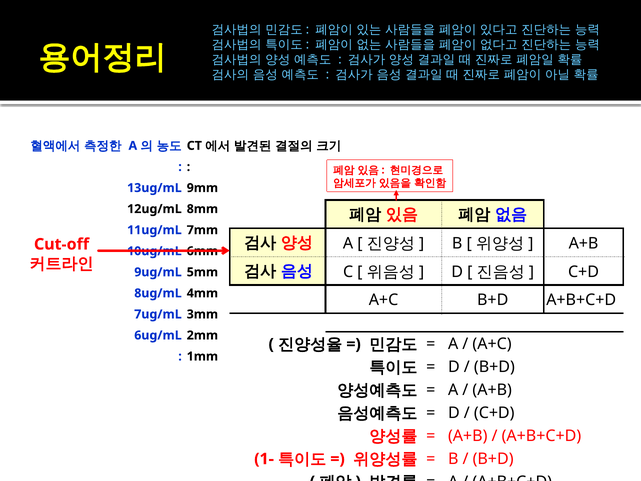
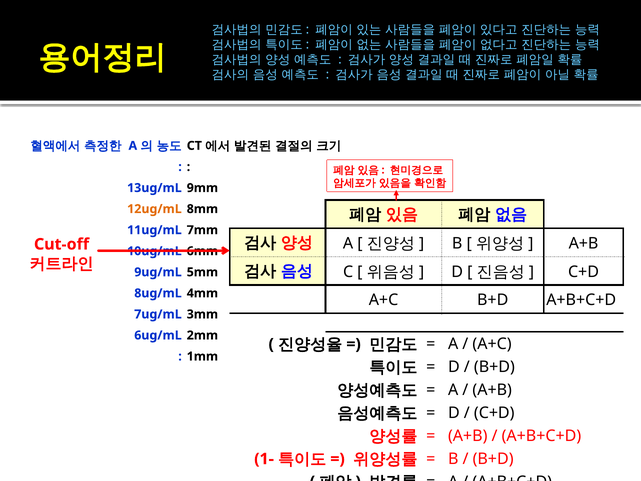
12ug/mL colour: black -> orange (154, 209)
